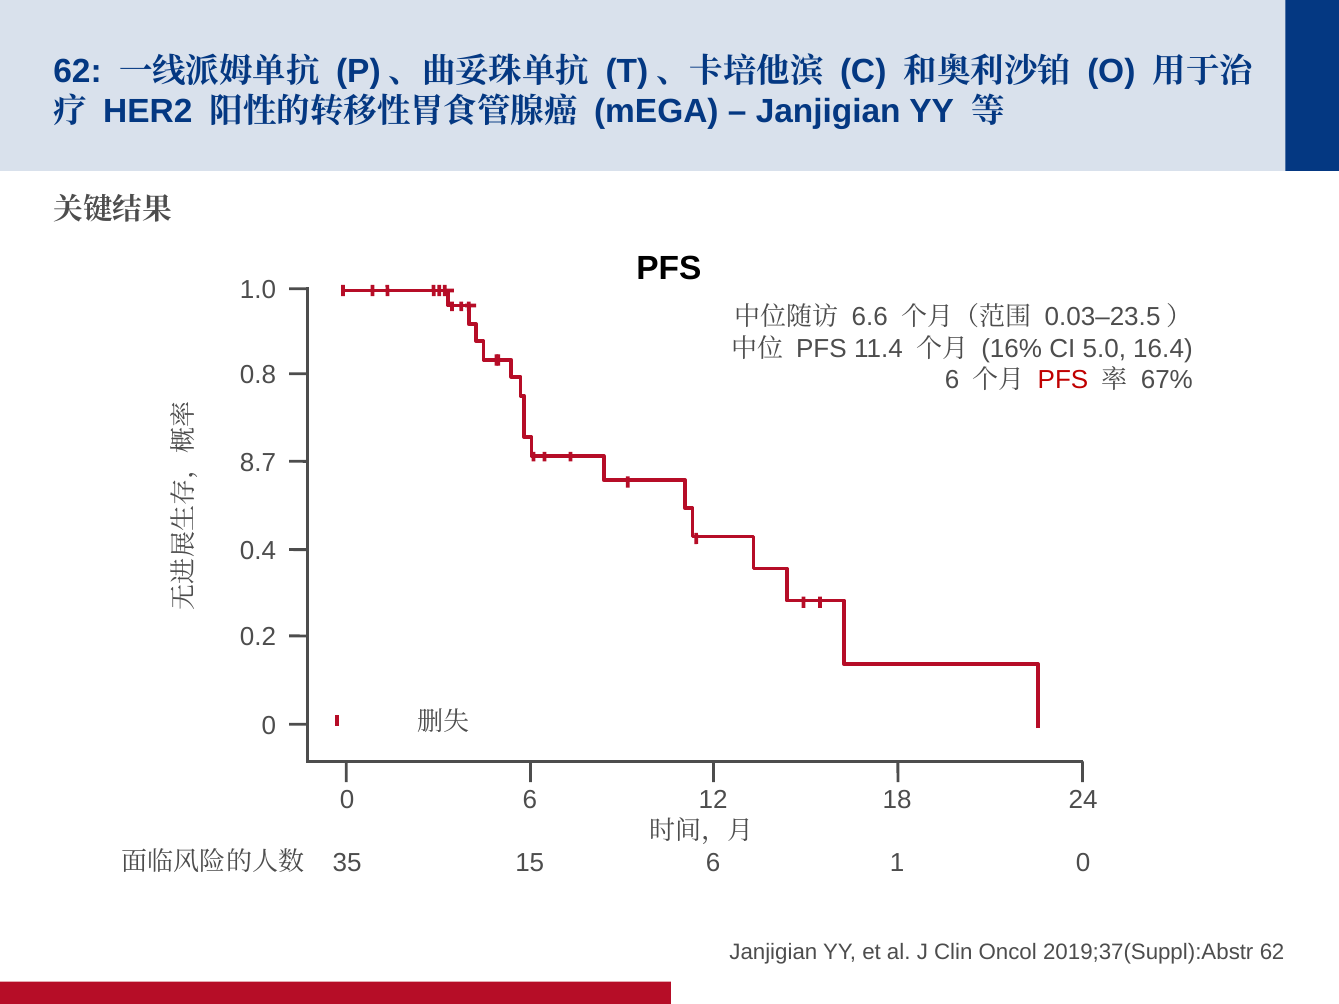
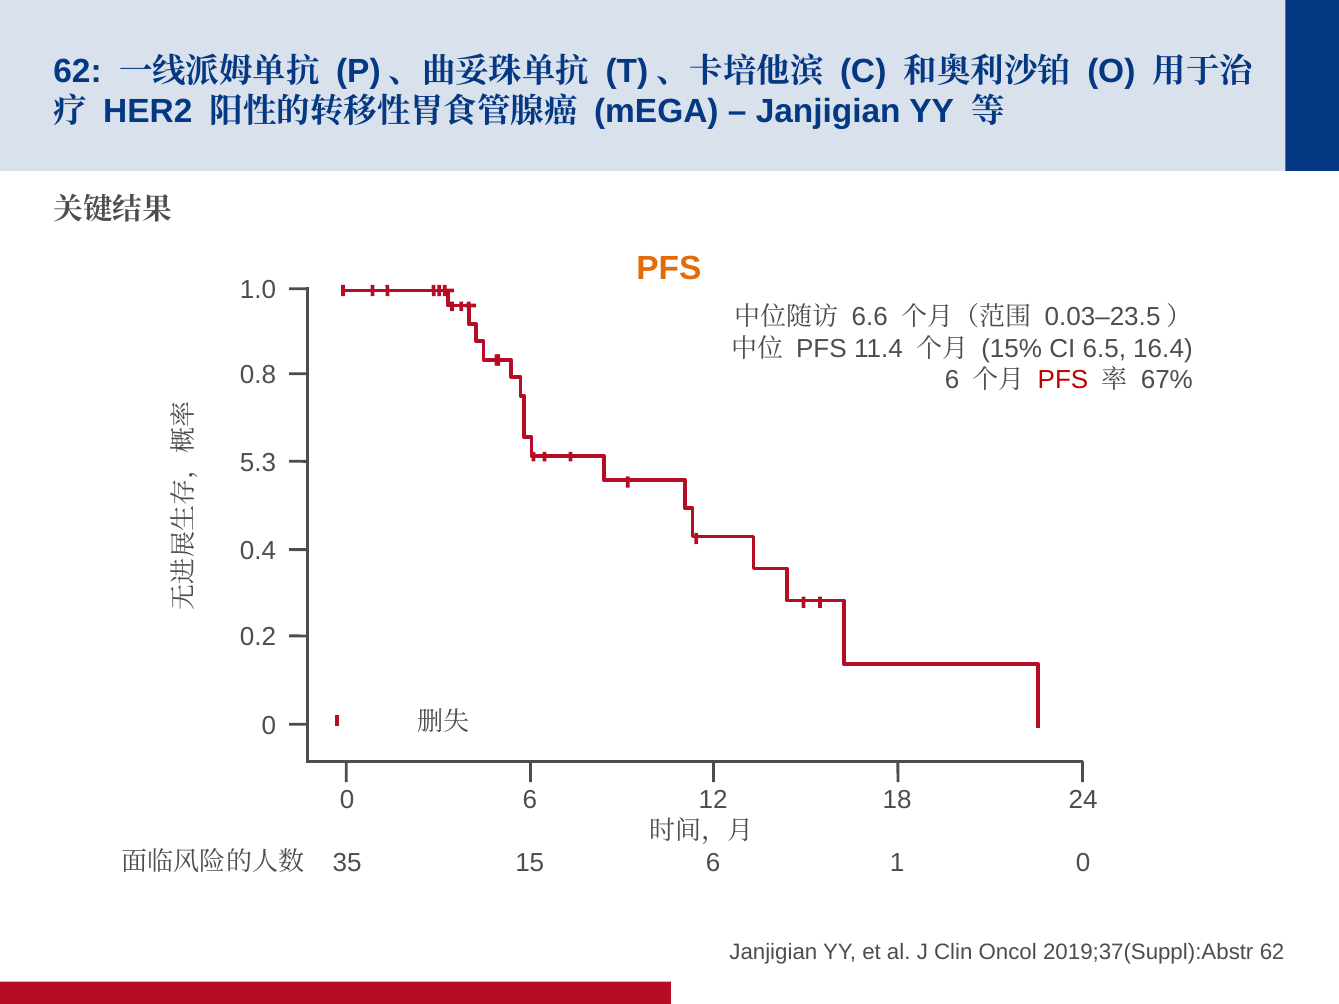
PFS colour: black -> orange (669, 268)
16%: 16% -> 15% (1012, 349)
5.0: 5.0 -> 6.5 (1104, 349)
8.7: 8.7 -> 5.3 (258, 463)
